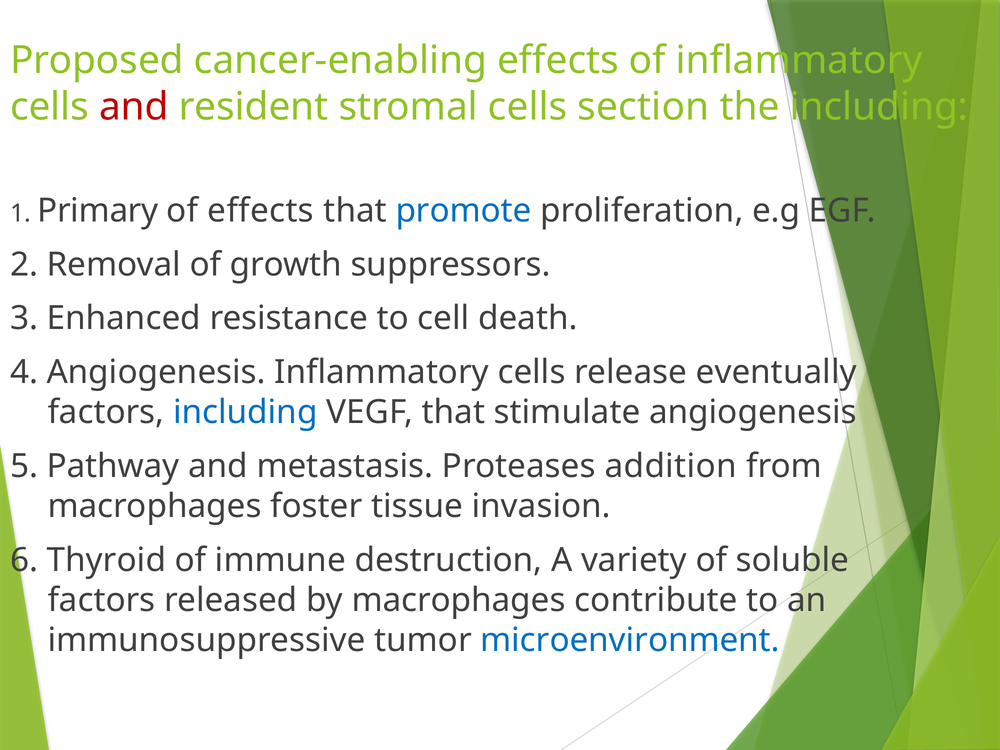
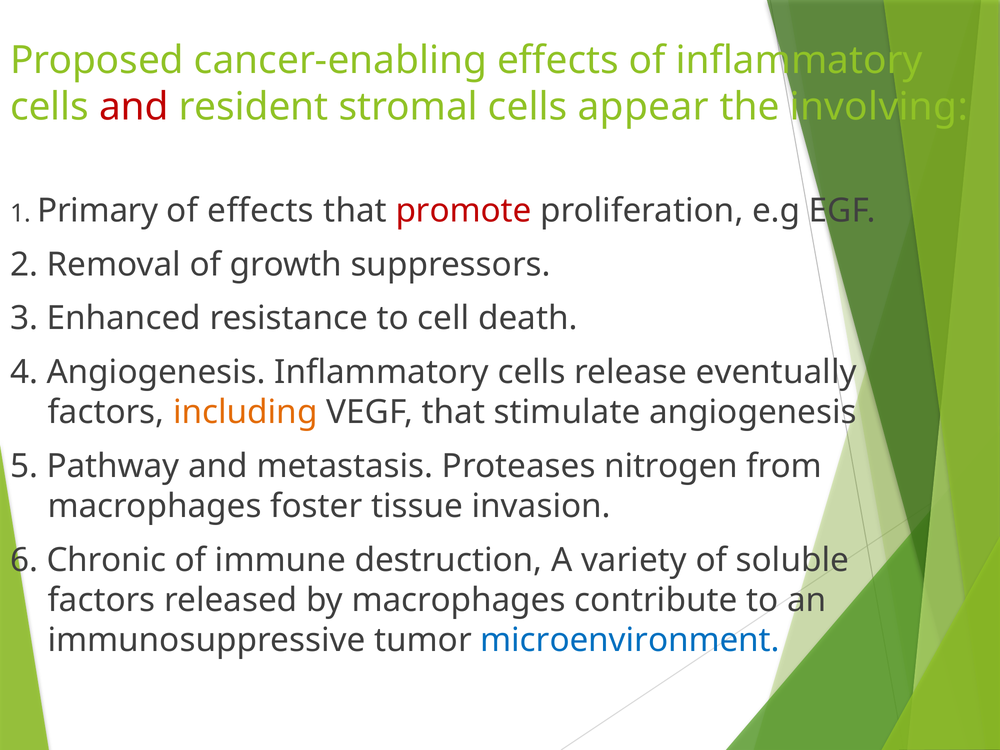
section: section -> appear (643, 107)
the including: including -> involving (879, 107)
promote colour: blue -> red (464, 211)
including colour: blue -> orange (245, 412)
addition: addition -> nitrogen (671, 466)
Thyroid: Thyroid -> Chronic (106, 560)
